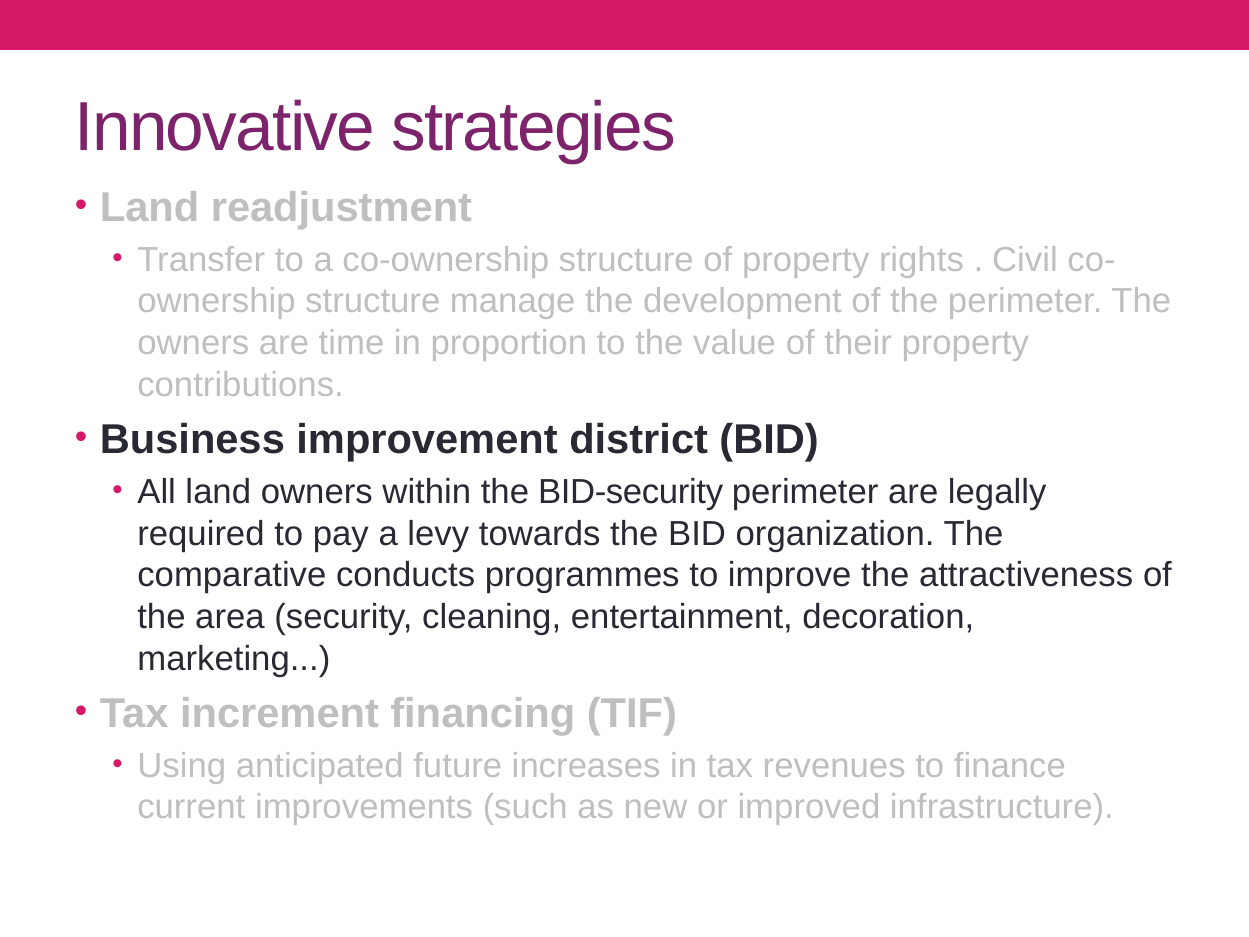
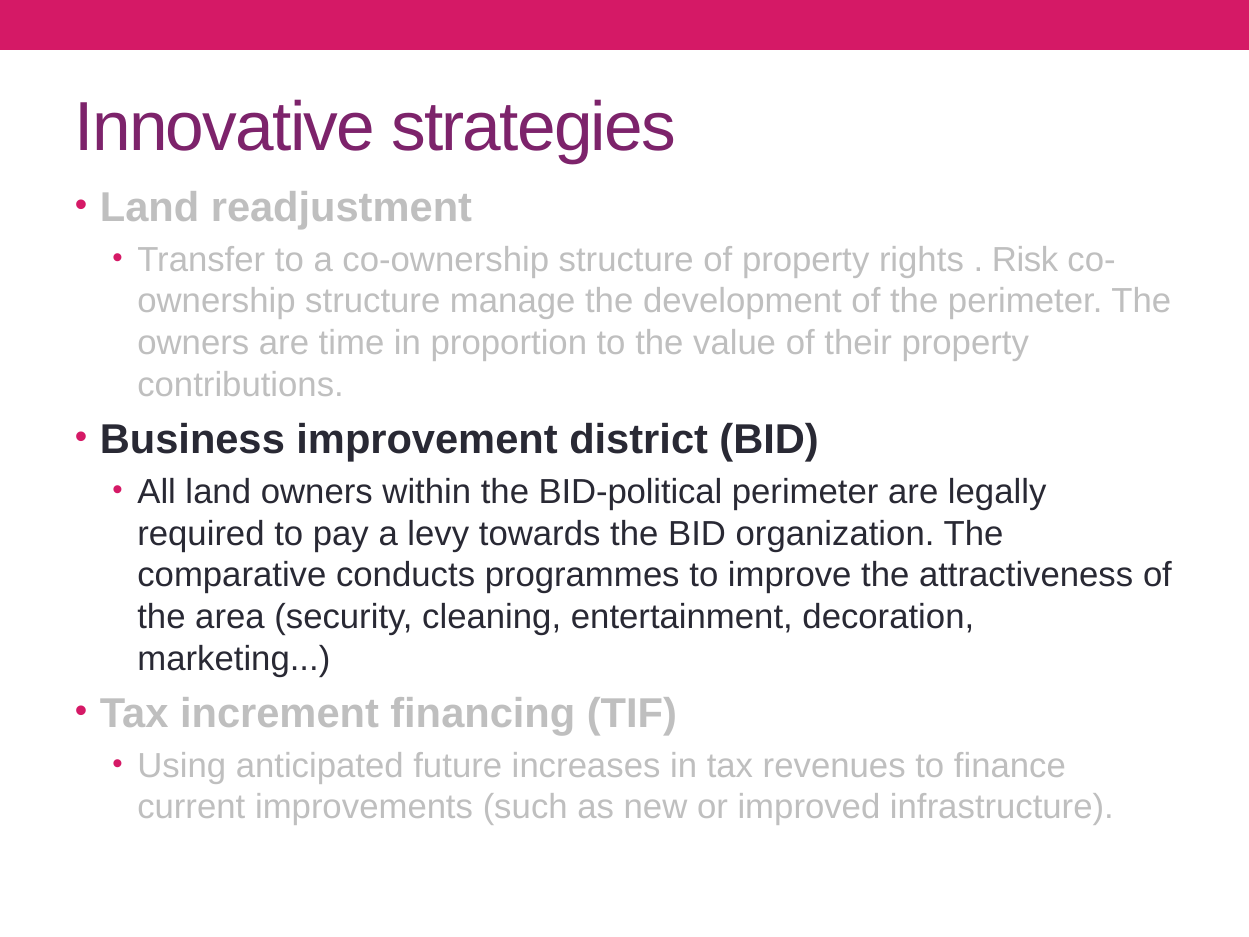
Civil: Civil -> Risk (1025, 260)
BID-security: BID-security -> BID-political (630, 492)
